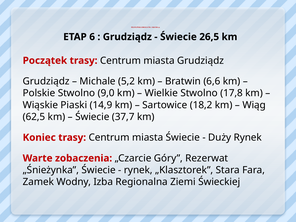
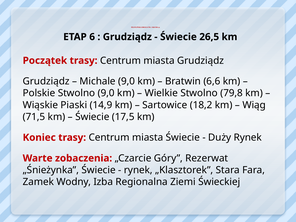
Michale 5,2: 5,2 -> 9,0 (127, 81)
17,8: 17,8 -> 79,8 (232, 93)
62,5: 62,5 -> 71,5 (34, 117)
37,7: 37,7 -> 17,5 (123, 117)
